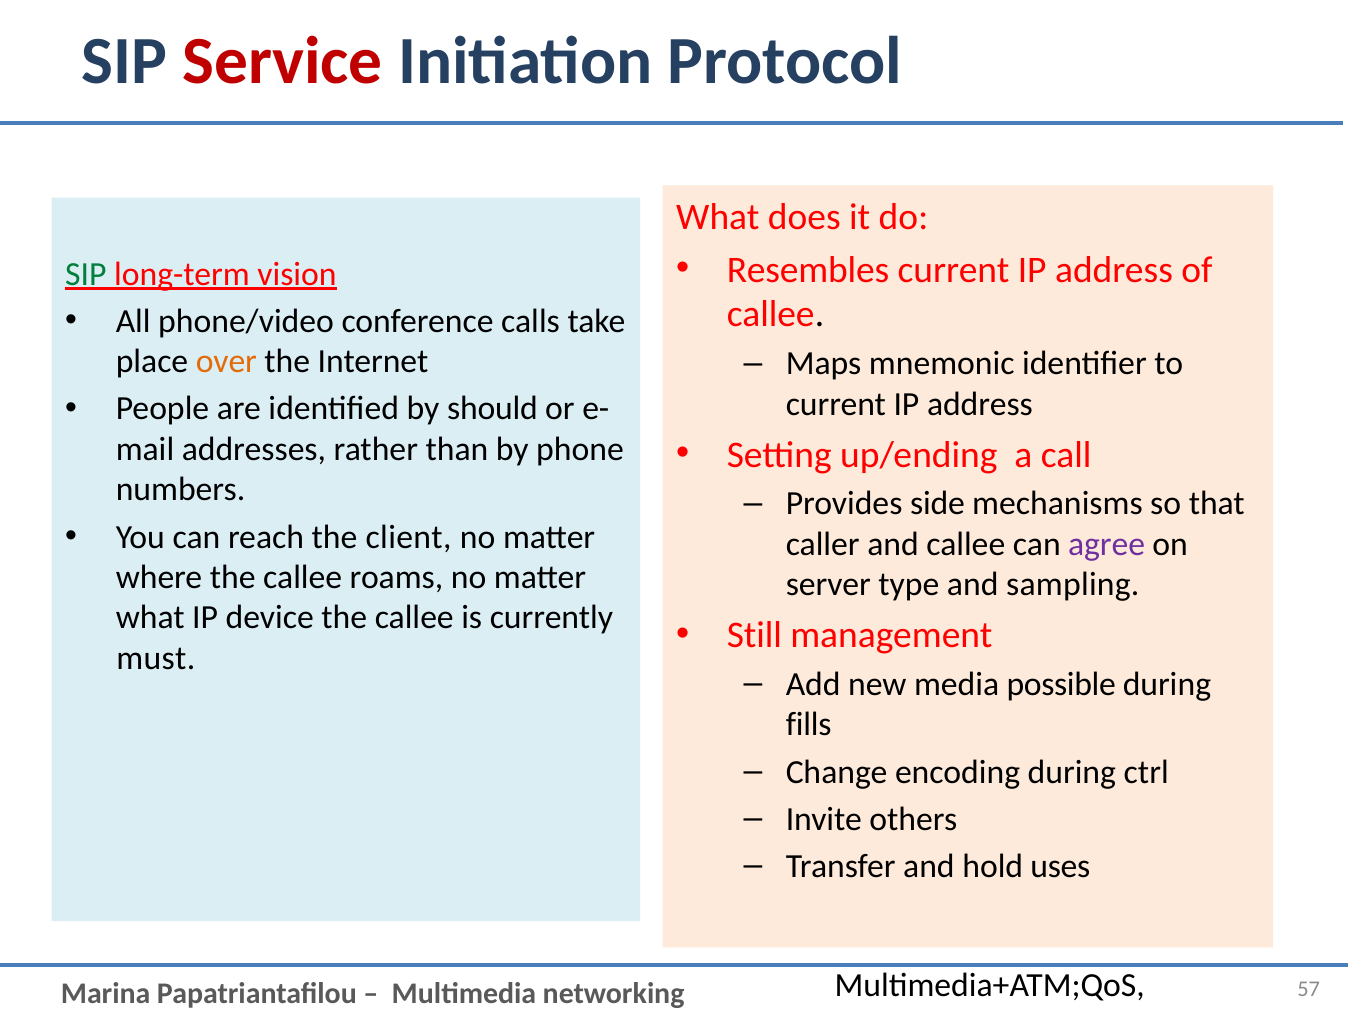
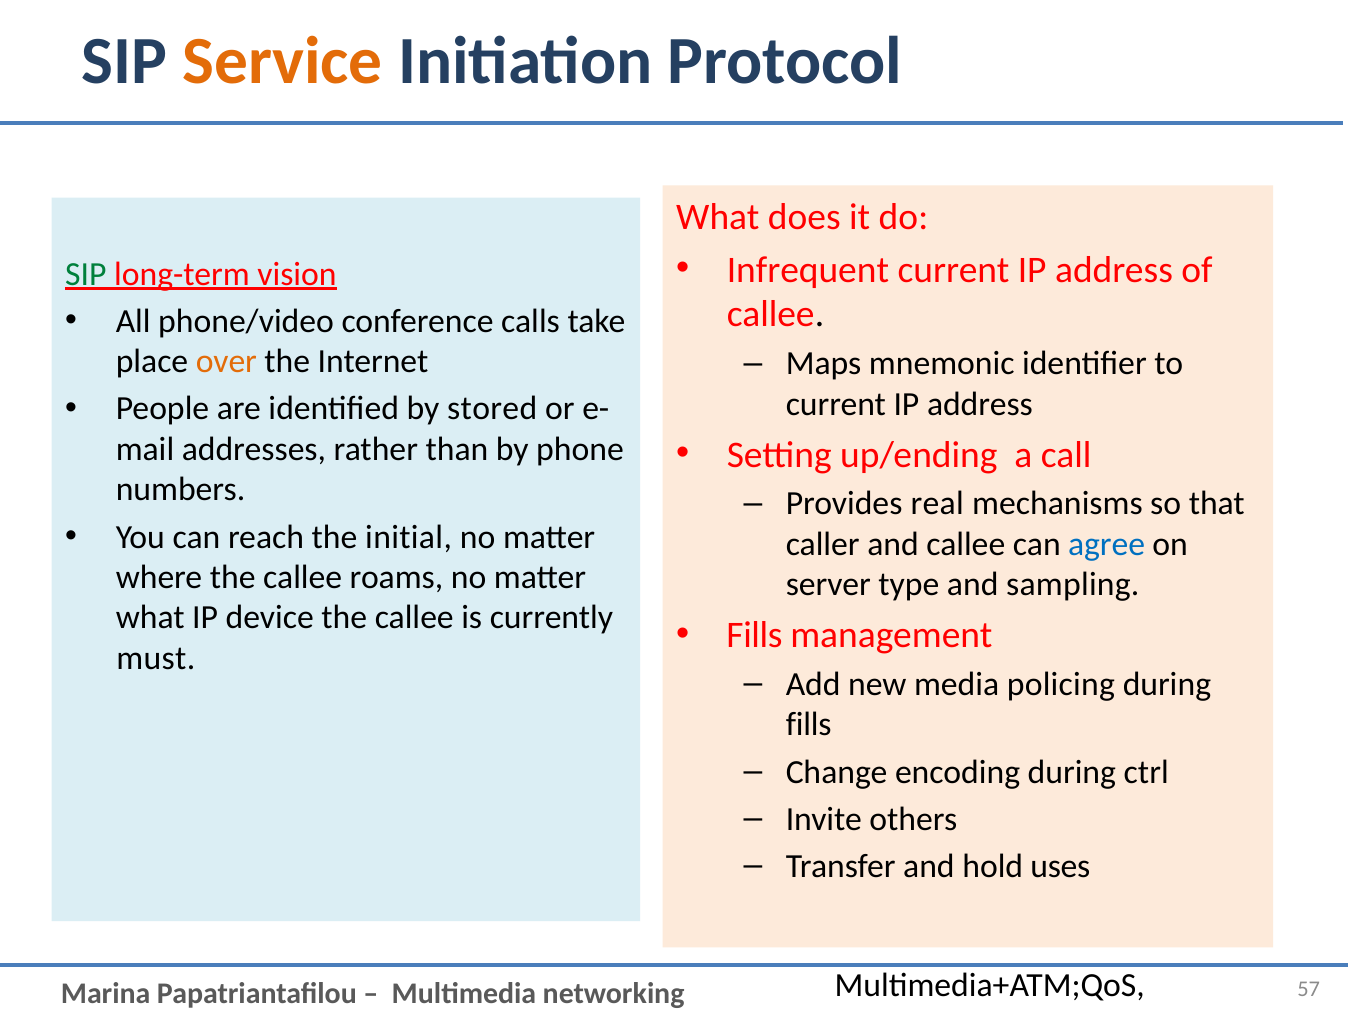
Service colour: red -> orange (283, 61)
Resembles: Resembles -> Infrequent (808, 270)
should: should -> stored (492, 409)
side: side -> real (937, 504)
client: client -> initial (409, 537)
agree colour: purple -> blue (1107, 544)
Still: Still -> Fills (755, 635)
possible: possible -> policing (1061, 684)
